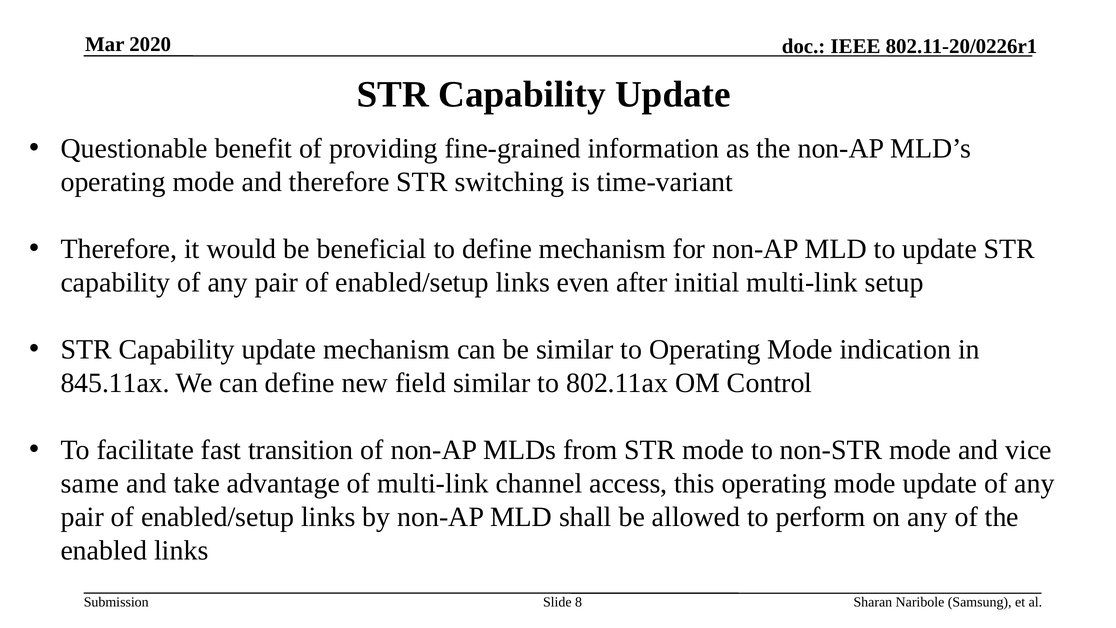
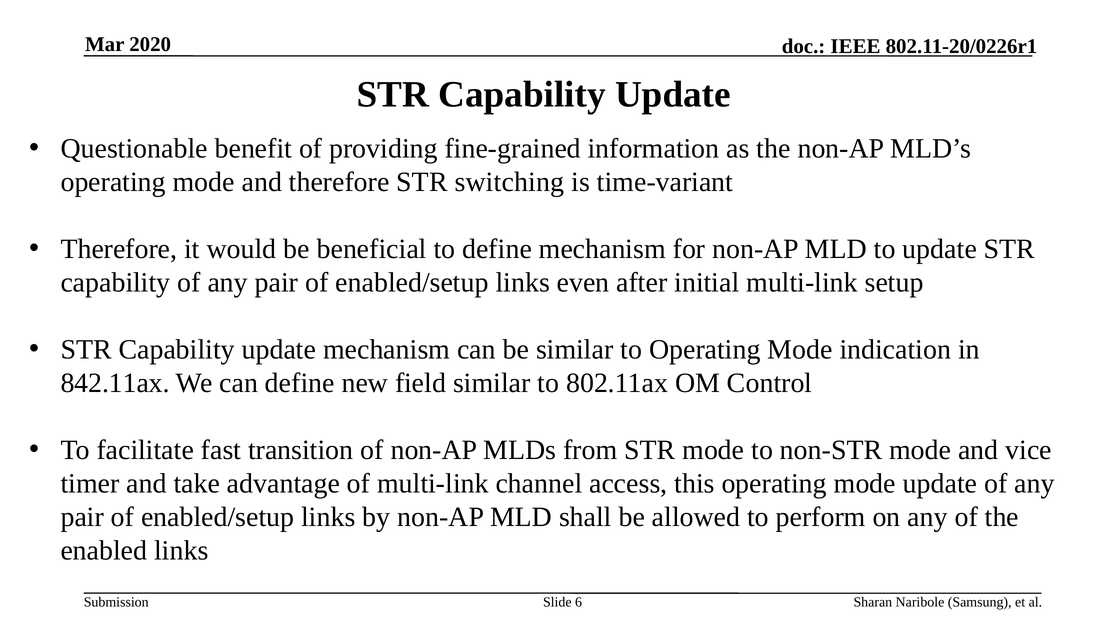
845.11ax: 845.11ax -> 842.11ax (115, 383)
same: same -> timer (90, 483)
8: 8 -> 6 (579, 602)
